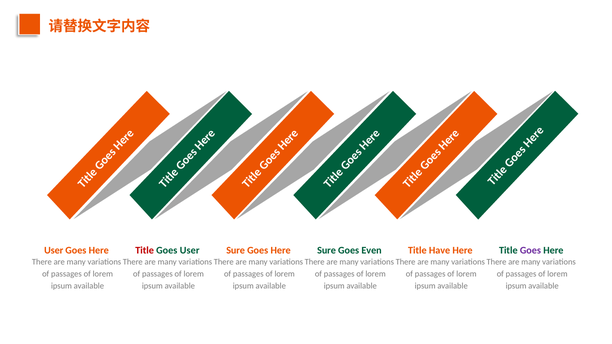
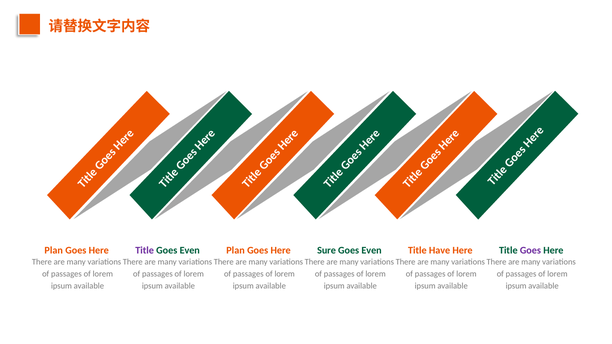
User: User -> Plan (54, 251)
Title colour: red -> purple (145, 251)
User: User -> Even (190, 251)
Sure: Sure -> Plan (236, 251)
